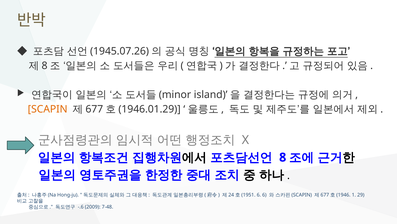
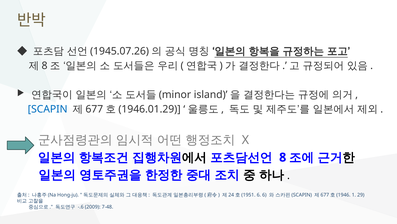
SCAPIN colour: orange -> blue (48, 109)
